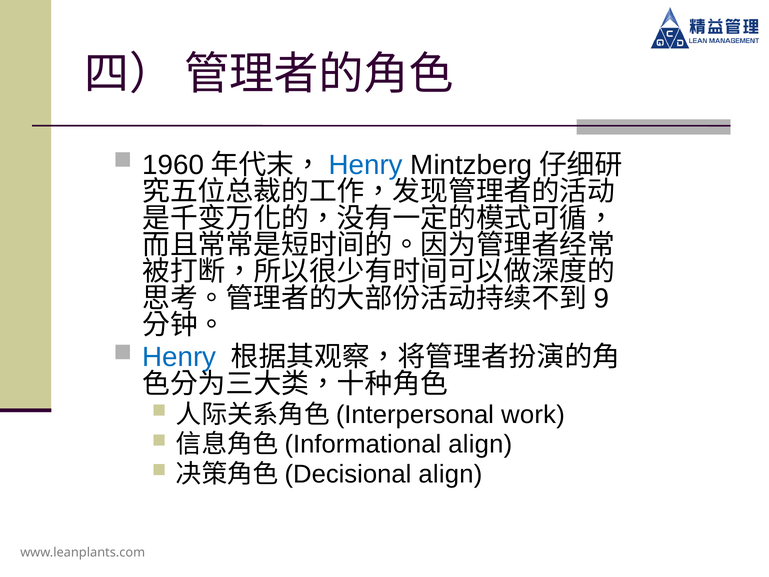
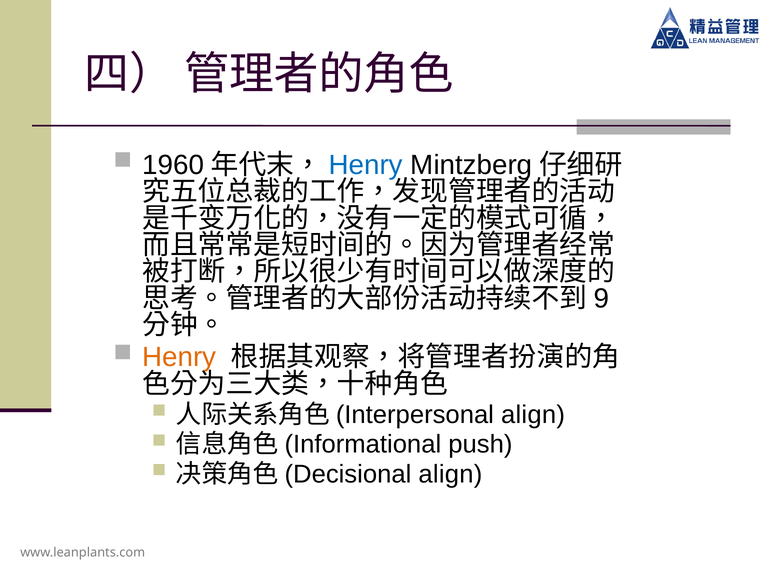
Henry colour: blue -> orange (179, 357)
work: work -> align (533, 415)
align: align -> push (480, 444)
